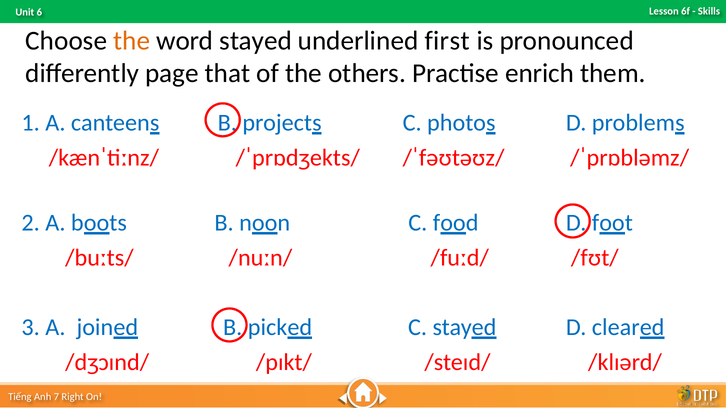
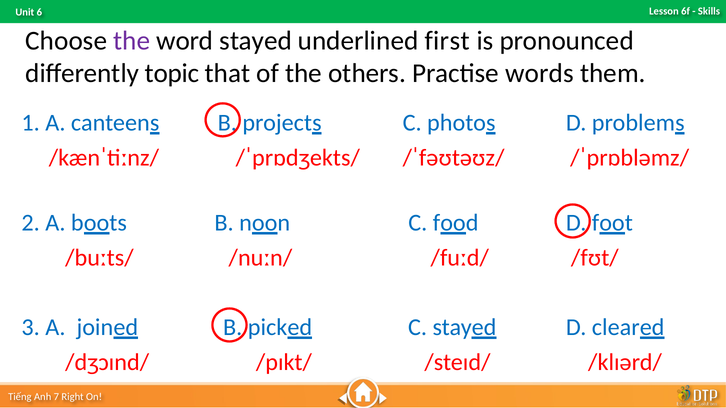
the colour: orange -> purple (132, 41)
page: page -> topic (172, 73)
enrich: enrich -> words (539, 73)
